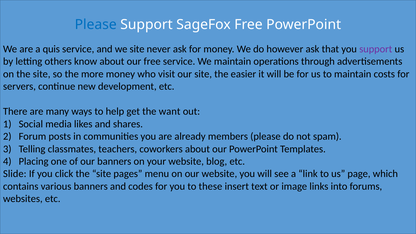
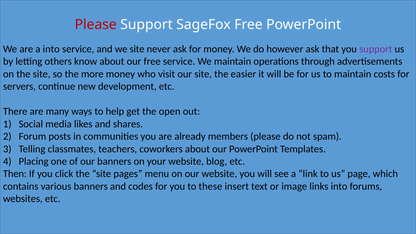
Please colour: blue -> red (96, 25)
a quis: quis -> into (51, 49)
want: want -> open (170, 111)
Slide: Slide -> Then (15, 174)
